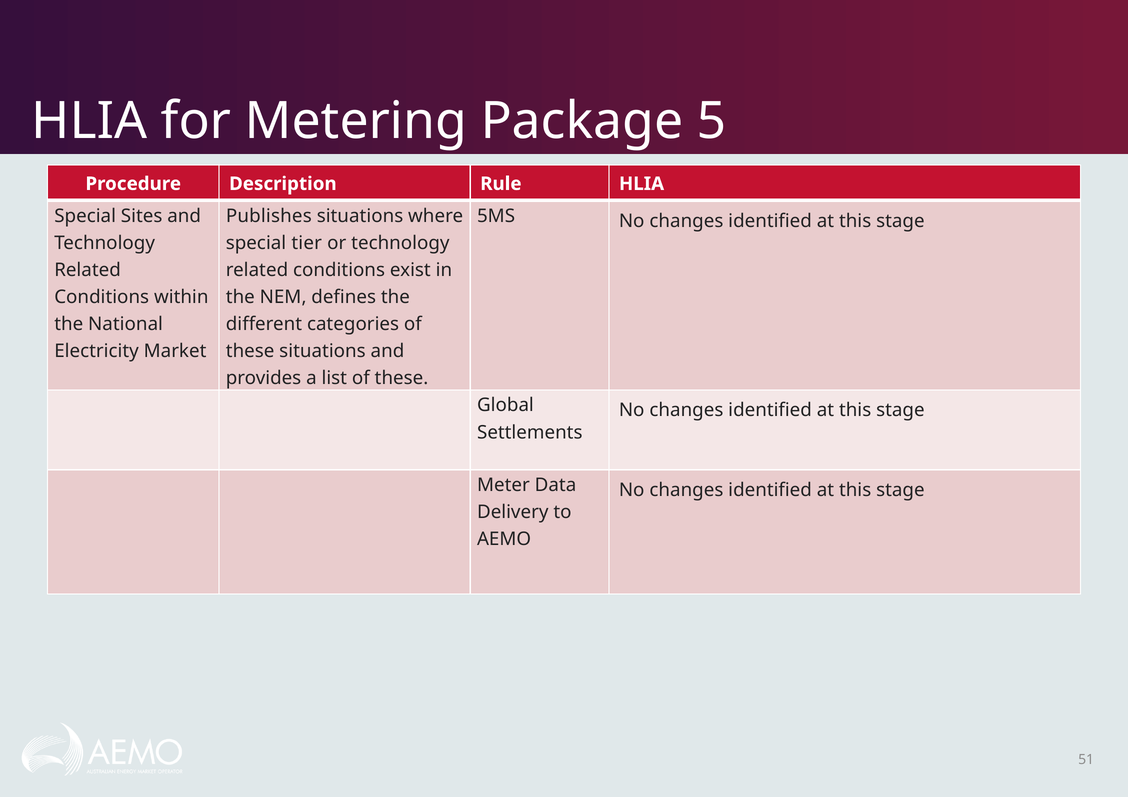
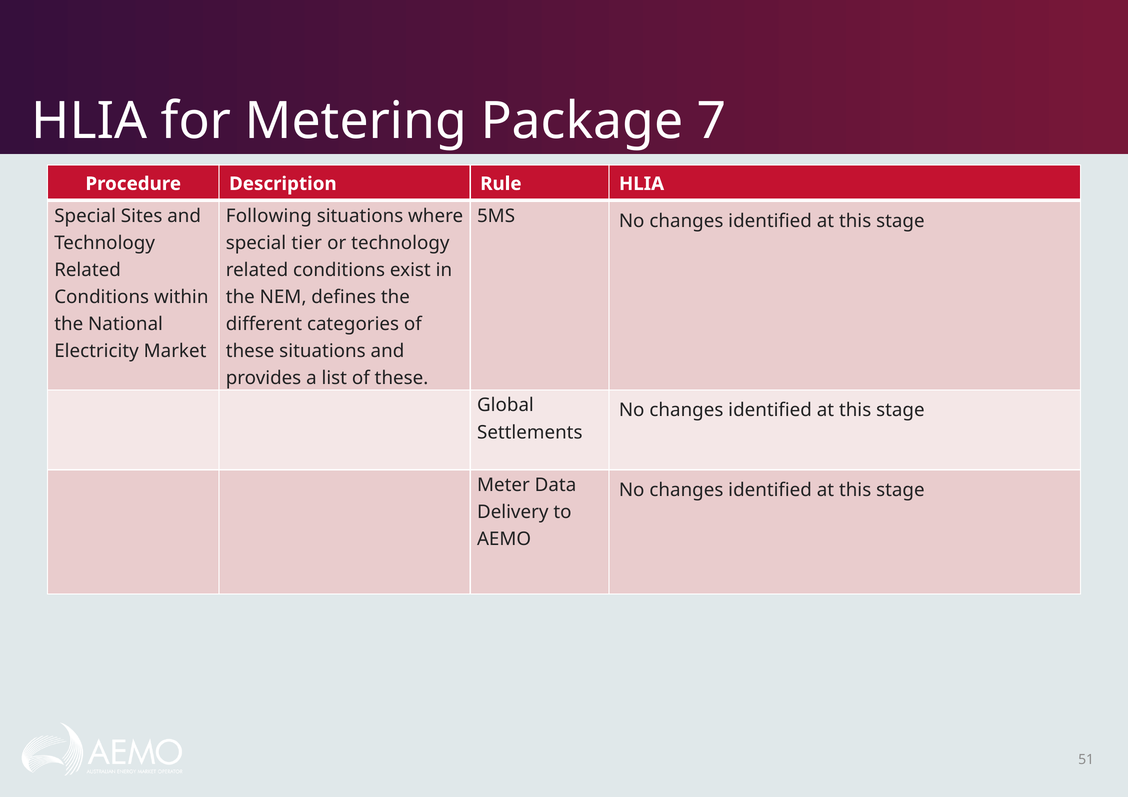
5: 5 -> 7 (712, 121)
Publishes: Publishes -> Following (269, 216)
